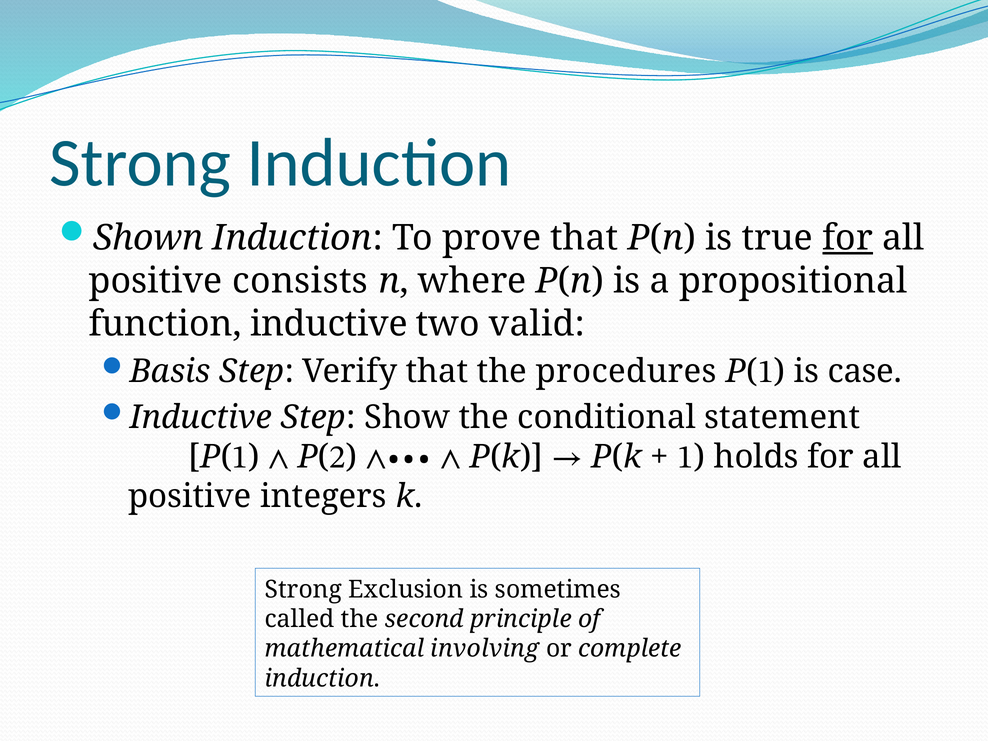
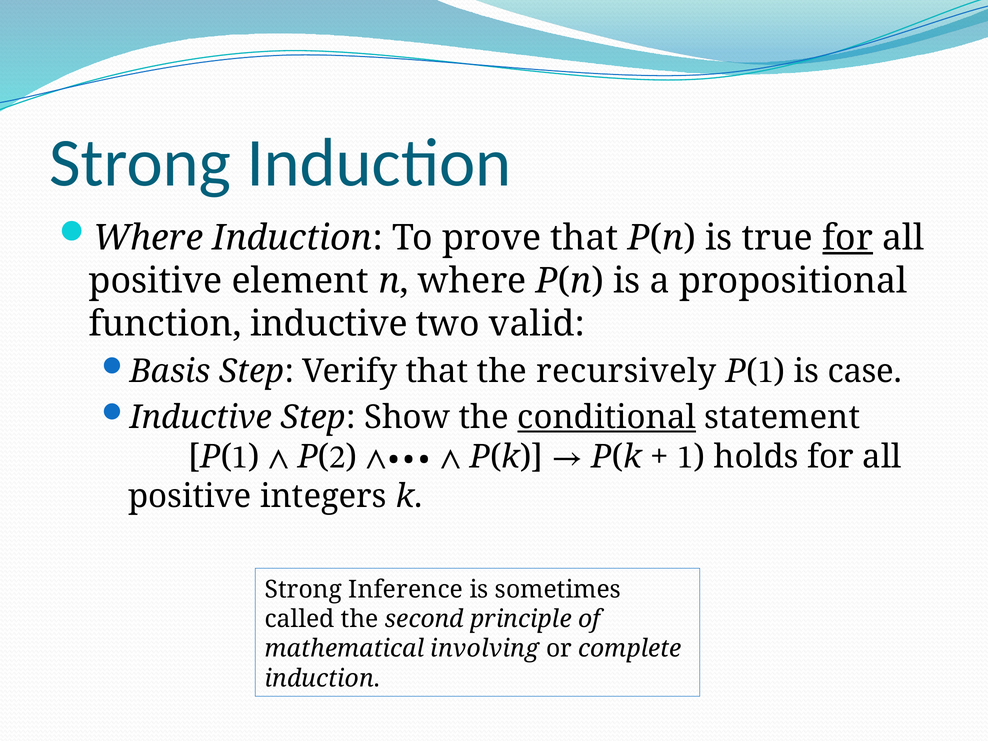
Shown: Shown -> Where (148, 238)
consists: consists -> element (300, 281)
procedures: procedures -> recursively (626, 371)
conditional underline: none -> present (607, 417)
Exclusion: Exclusion -> Inference (406, 589)
